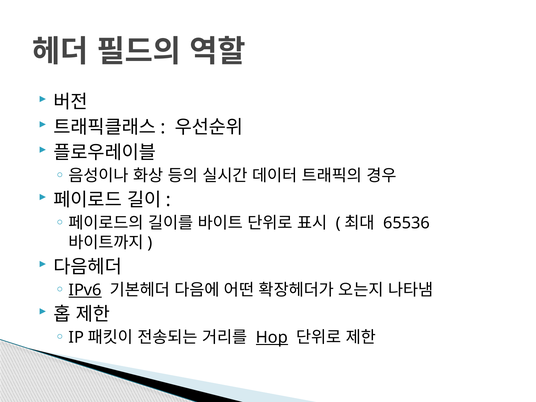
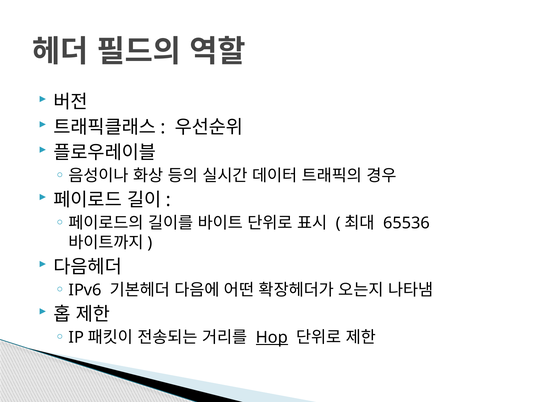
IPv6 underline: present -> none (85, 290)
